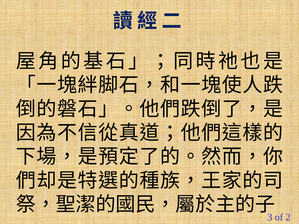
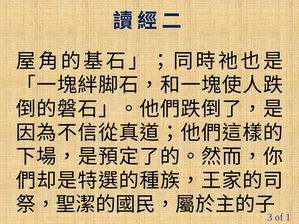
2: 2 -> 1 (288, 217)
